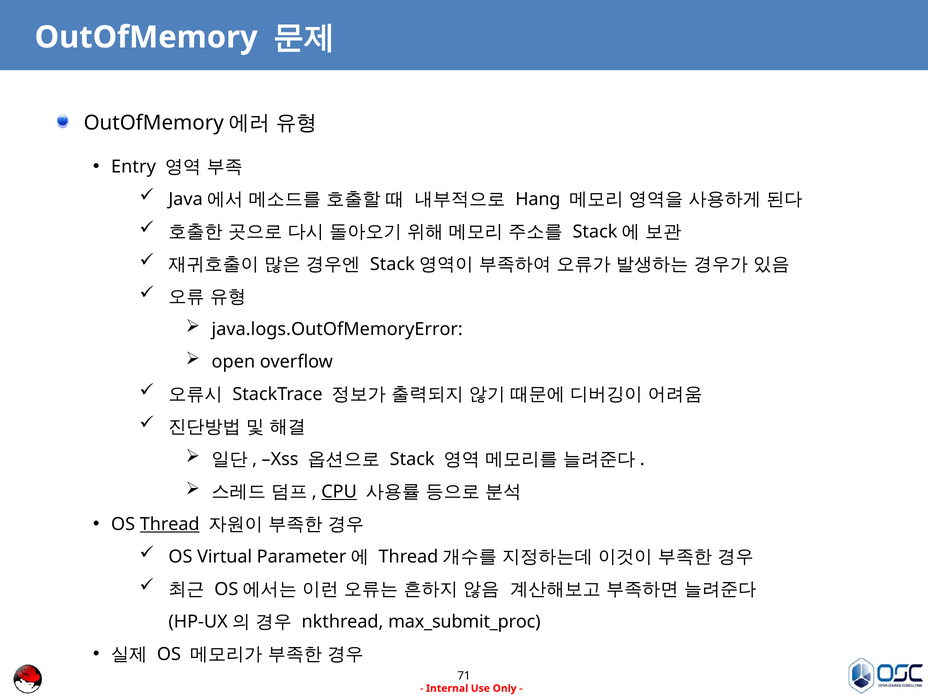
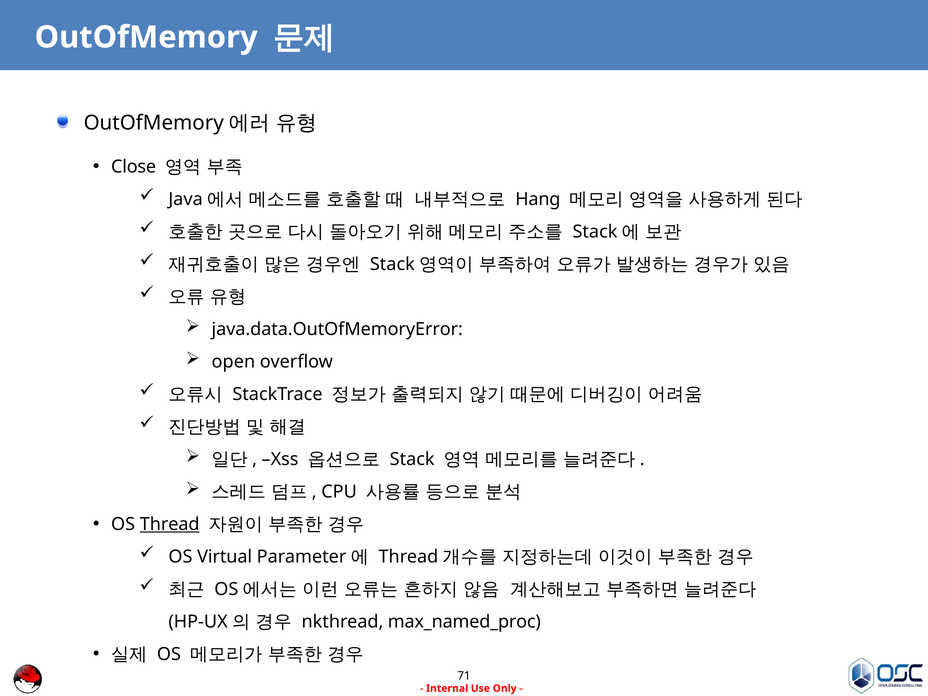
Entry: Entry -> Close (134, 167)
java.logs.OutOfMemoryError: java.logs.OutOfMemoryError -> java.data.OutOfMemoryError (337, 329)
CPU underline: present -> none (339, 492)
max_submit_proc: max_submit_proc -> max_named_proc (464, 622)
